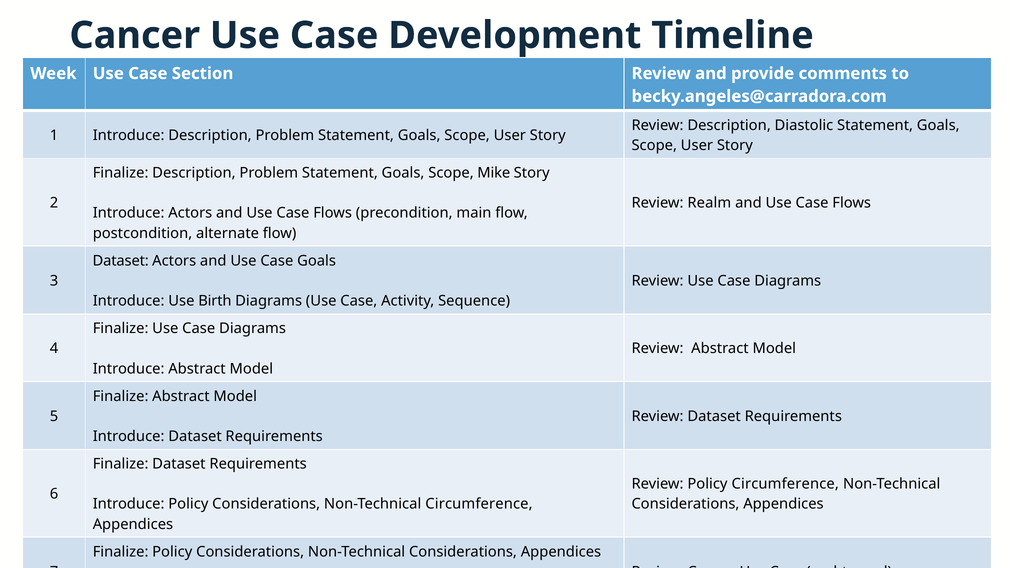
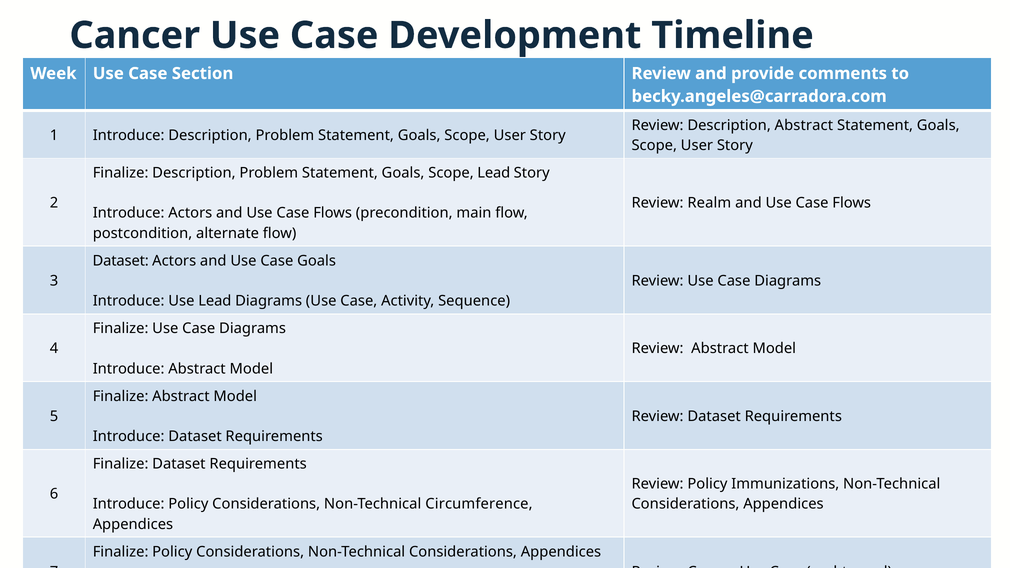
Description Diastolic: Diastolic -> Abstract (804, 125)
Scope Mike: Mike -> Lead (494, 173)
Use Birth: Birth -> Lead (215, 301)
Policy Circumference: Circumference -> Immunizations (785, 484)
